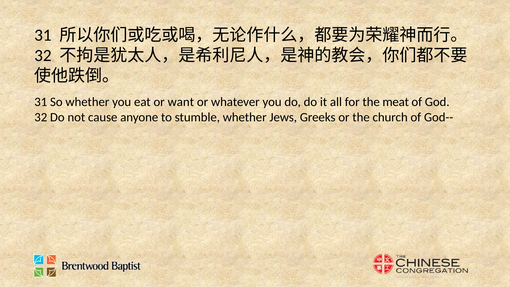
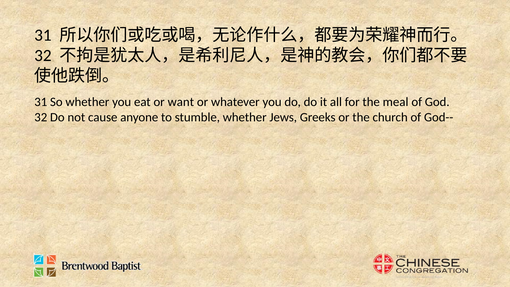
meat: meat -> meal (396, 102)
